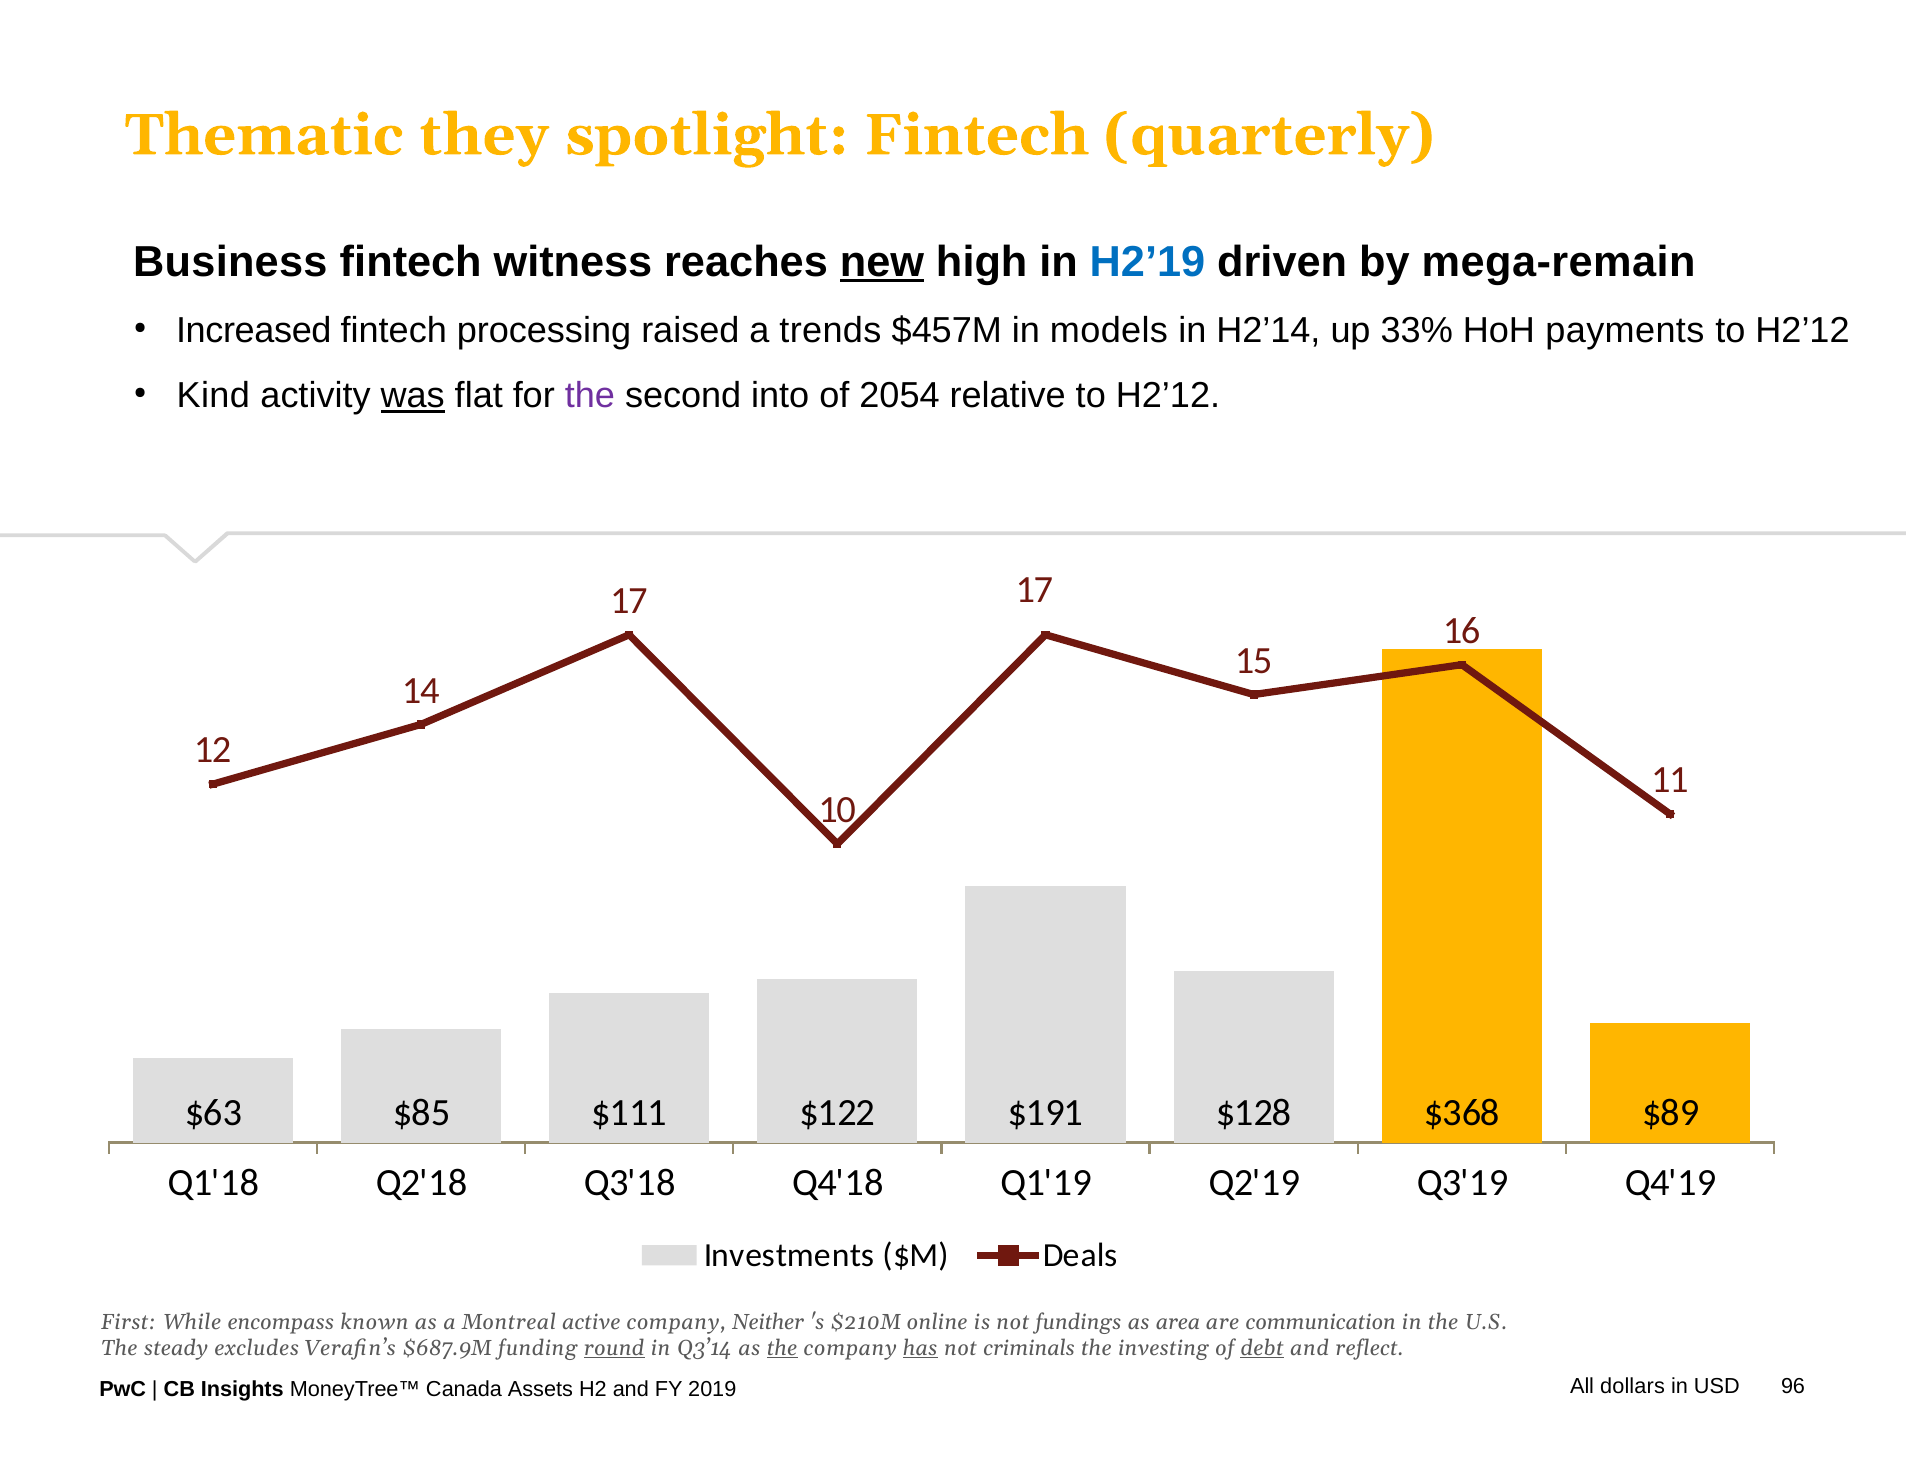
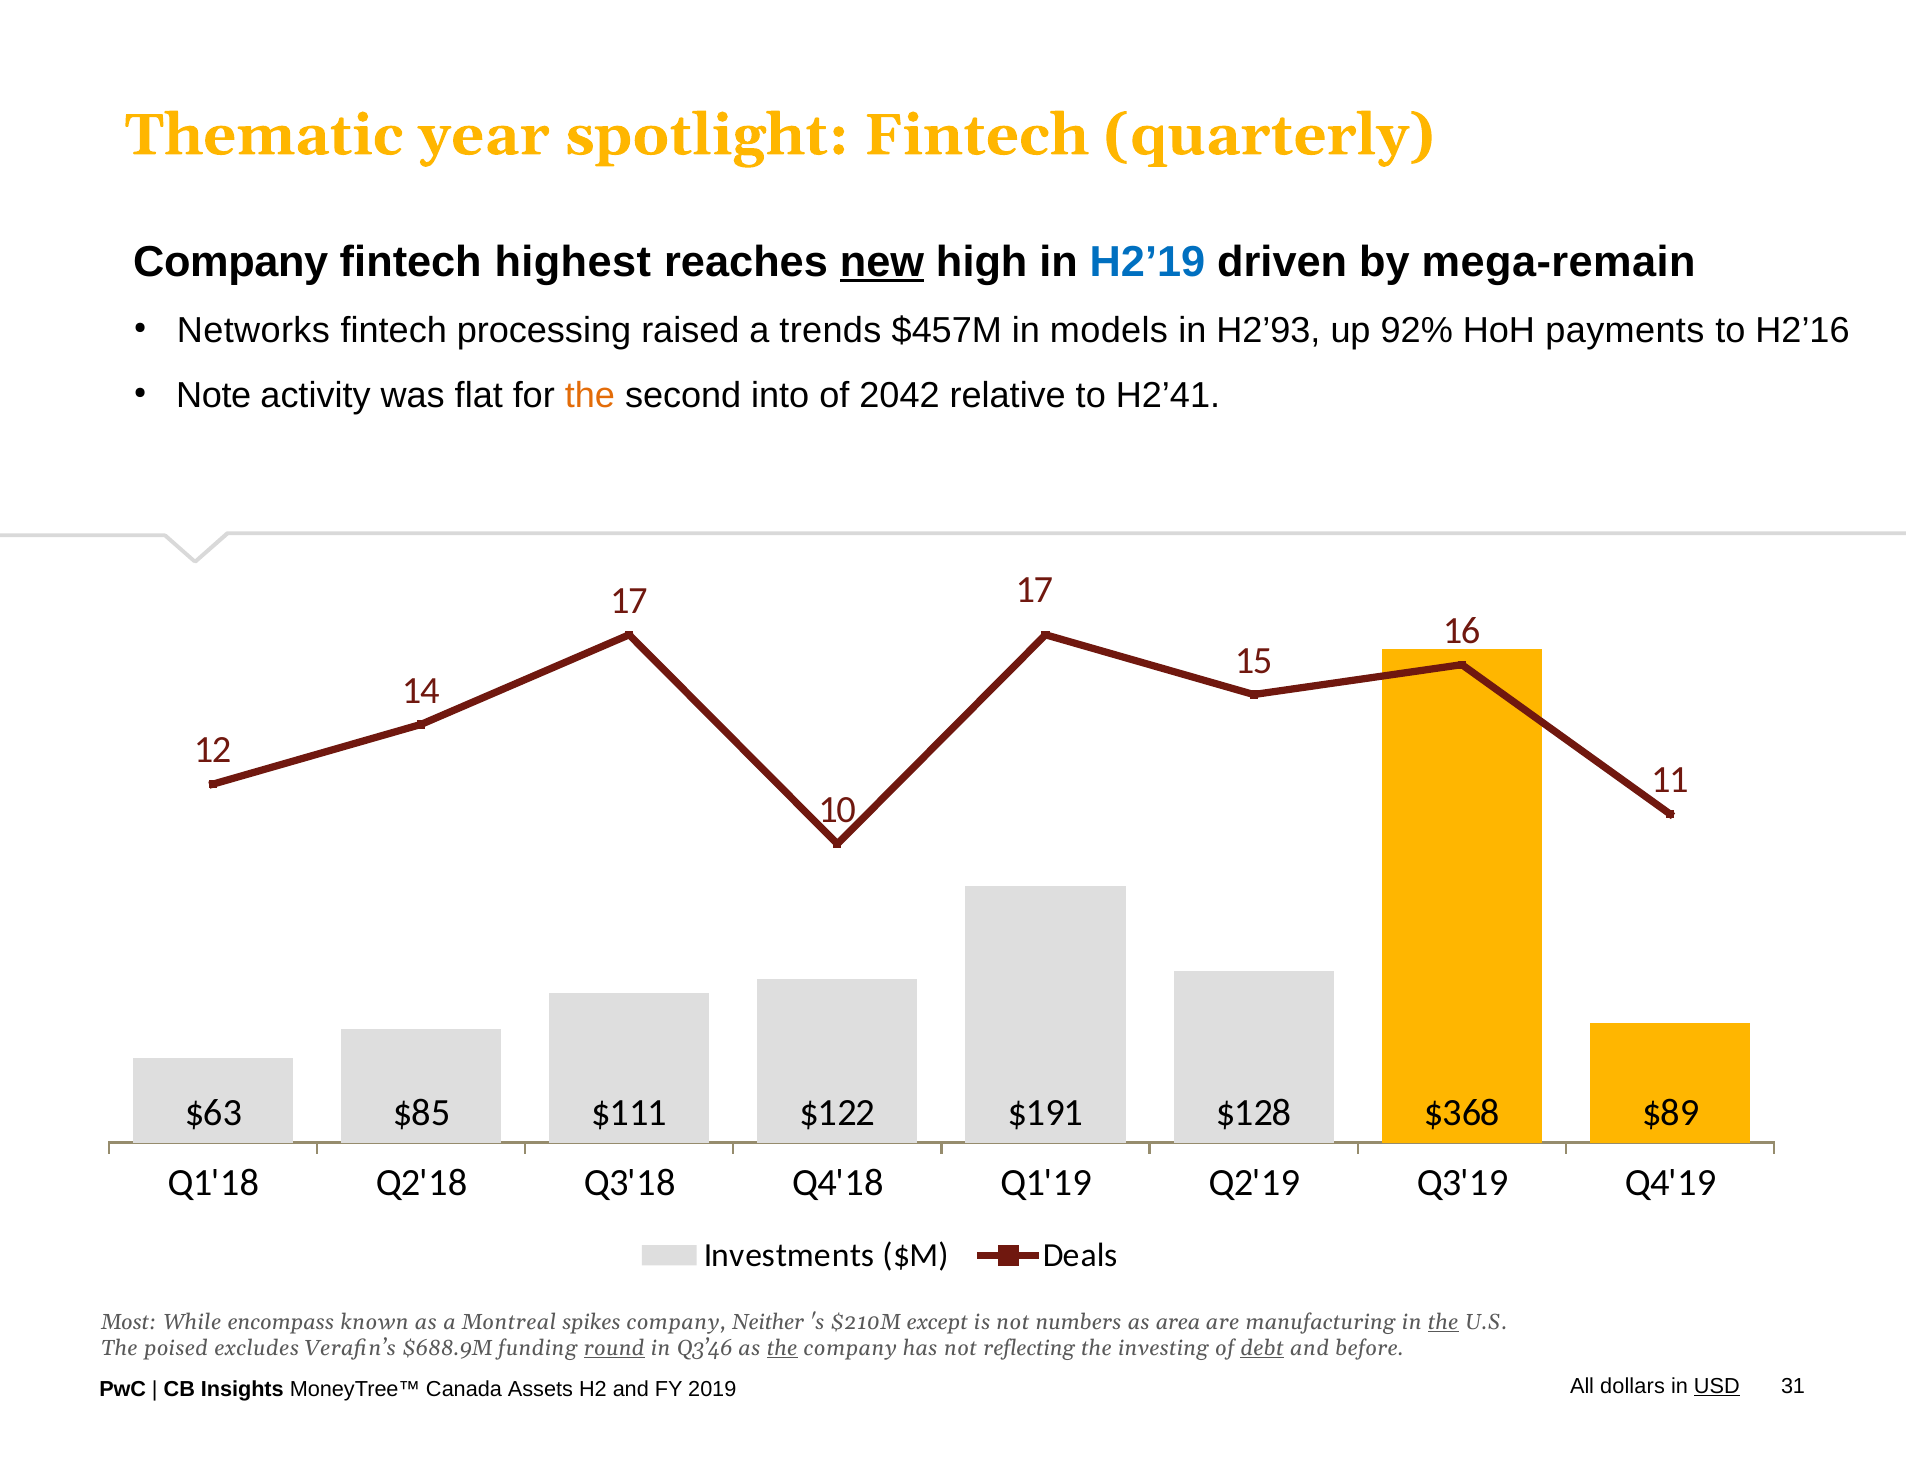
they: they -> year (484, 135)
Business: Business -> Company (231, 262)
witness: witness -> highest (573, 262)
Increased: Increased -> Networks (253, 331)
H2’14: H2’14 -> H2’93 (1268, 331)
33%: 33% -> 92% (1417, 331)
H2’12: H2’12 -> H2’16 (1803, 331)
Kind: Kind -> Note (214, 396)
was underline: present -> none (413, 396)
the colour: purple -> orange (590, 396)
2054: 2054 -> 2042 (900, 396)
relative to H2’12: H2’12 -> H2’41 (1168, 396)
First: First -> Most (129, 1322)
active: active -> spikes (591, 1322)
online: online -> except (937, 1322)
fundings: fundings -> numbers (1079, 1322)
communication: communication -> manufacturing (1321, 1322)
the underline: none -> present (1443, 1322)
steady: steady -> poised (176, 1348)
$687.9M: $687.9M -> $688.9M (447, 1348)
Q3’14: Q3’14 -> Q3’46 (705, 1348)
has underline: present -> none (920, 1348)
criminals: criminals -> reflecting (1029, 1348)
reflect: reflect -> before (1370, 1348)
USD underline: none -> present (1717, 1386)
96: 96 -> 31 (1793, 1386)
